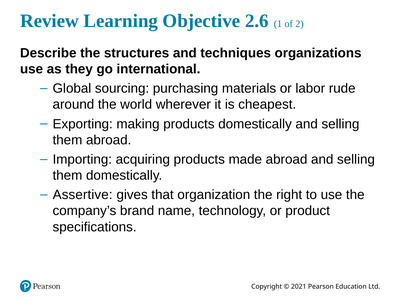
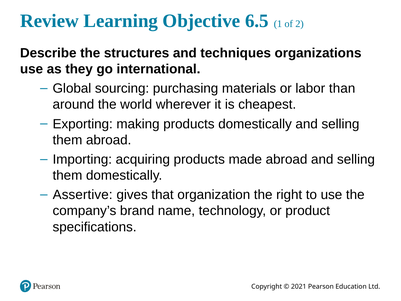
2.6: 2.6 -> 6.5 (257, 21)
rude: rude -> than (342, 88)
